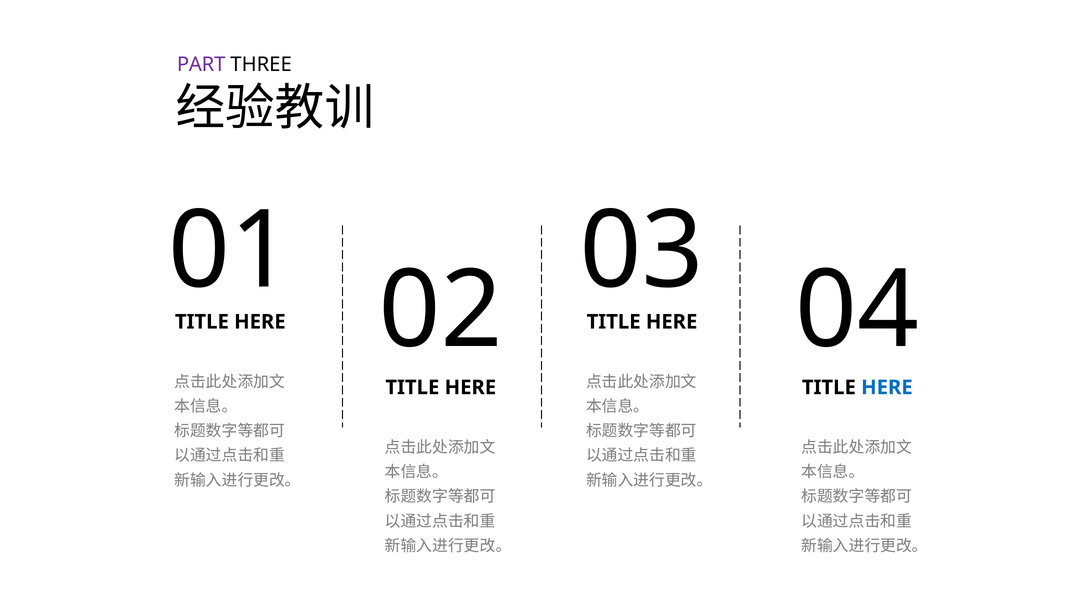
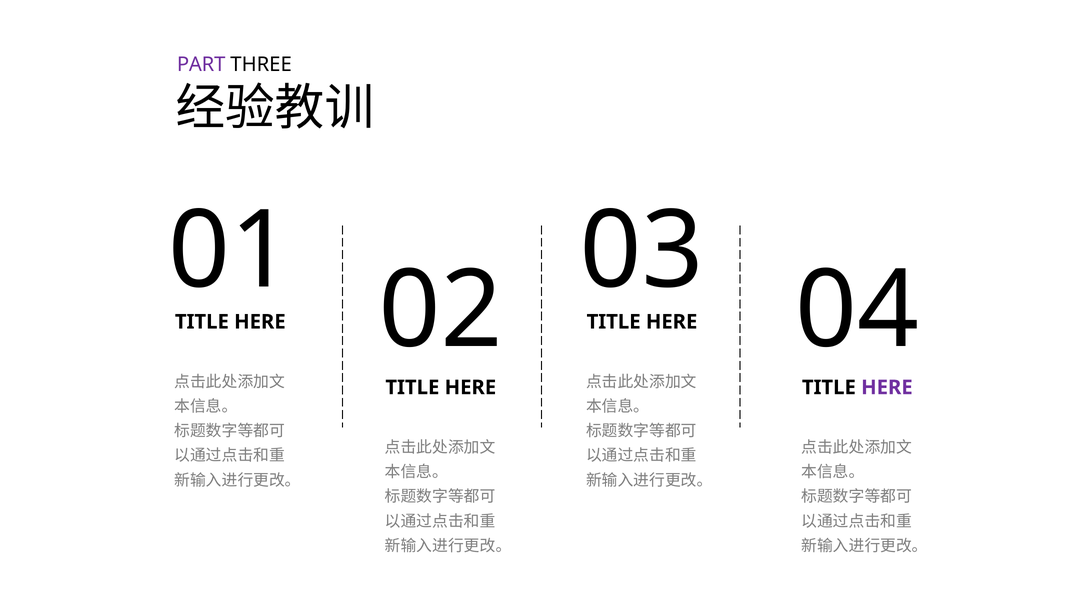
HERE colour: blue -> purple (887, 387)
